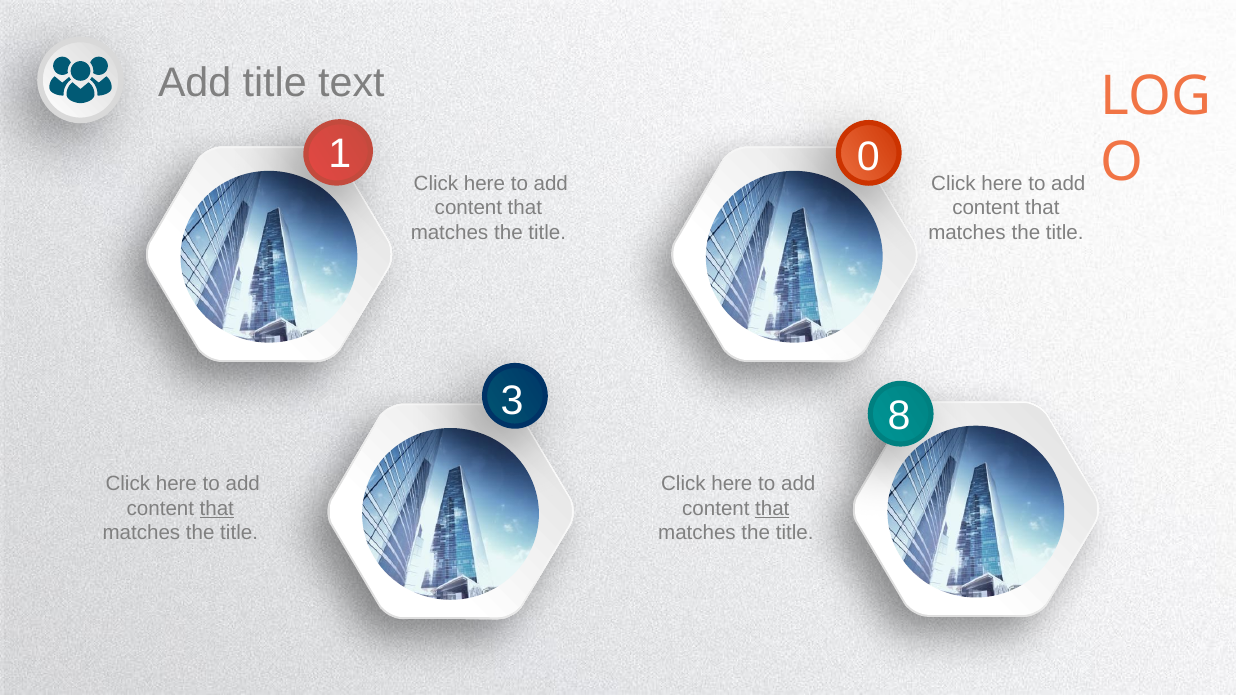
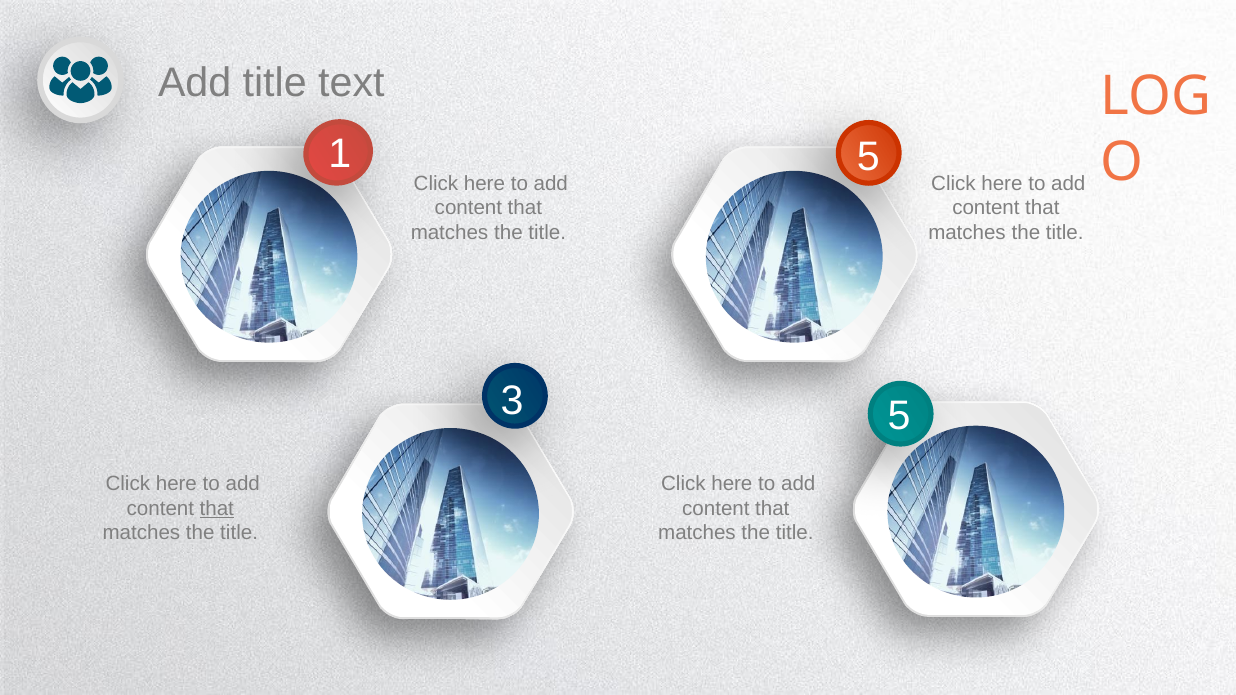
1 0: 0 -> 5 (868, 157)
3 8: 8 -> 5 (899, 416)
that underline: present -> none (772, 509)
